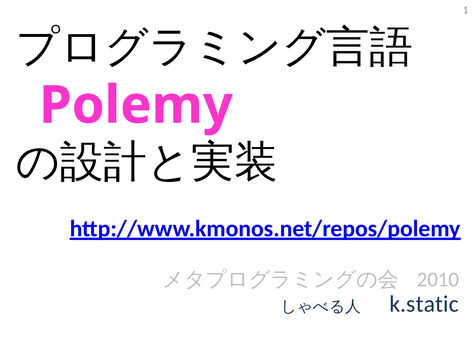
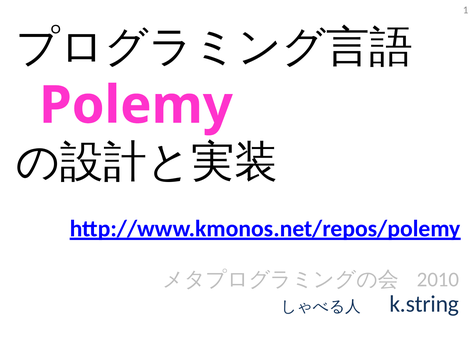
k.static: k.static -> k.string (424, 304)
